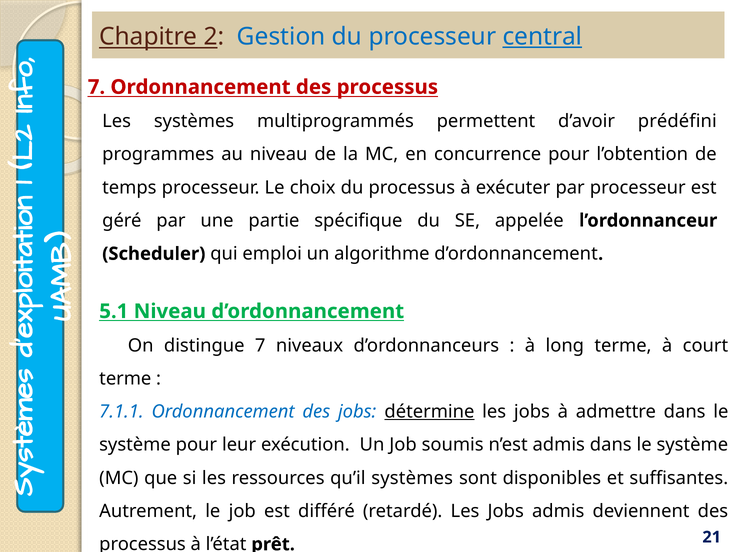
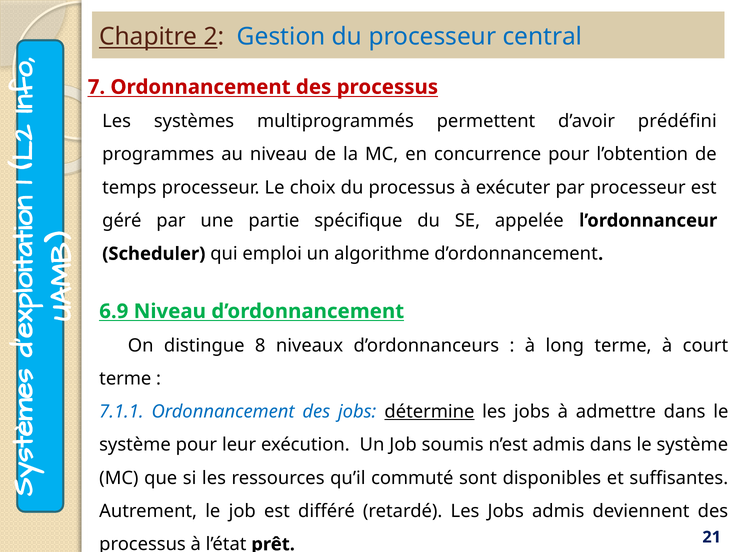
central underline: present -> none (542, 37)
5.1: 5.1 -> 6.9 (114, 311)
distingue 7: 7 -> 8 (260, 346)
qu’il systèmes: systèmes -> commuté (412, 478)
